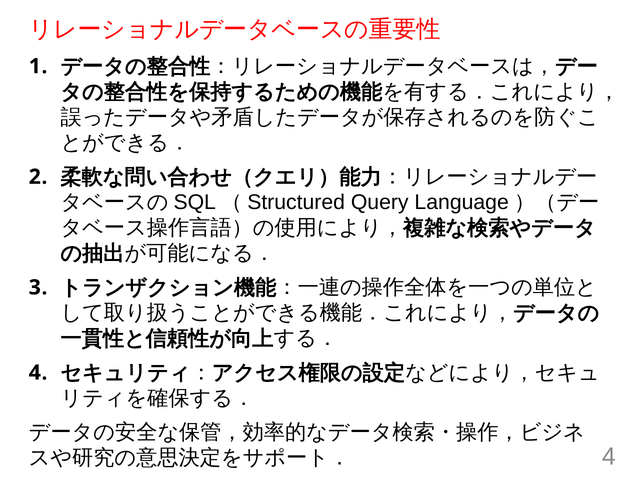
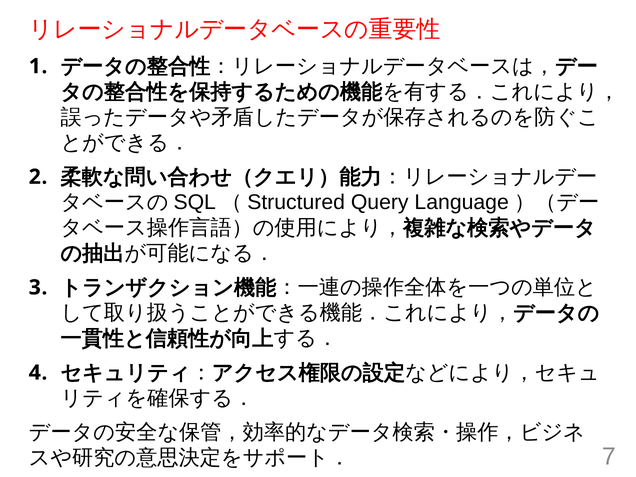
4: 4 -> 7 (609, 457)
